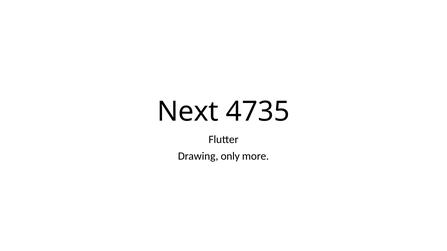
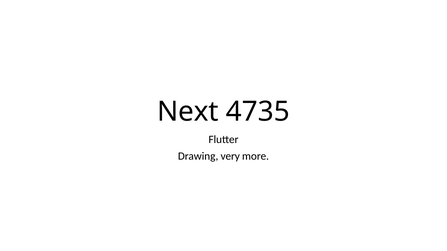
only: only -> very (230, 156)
